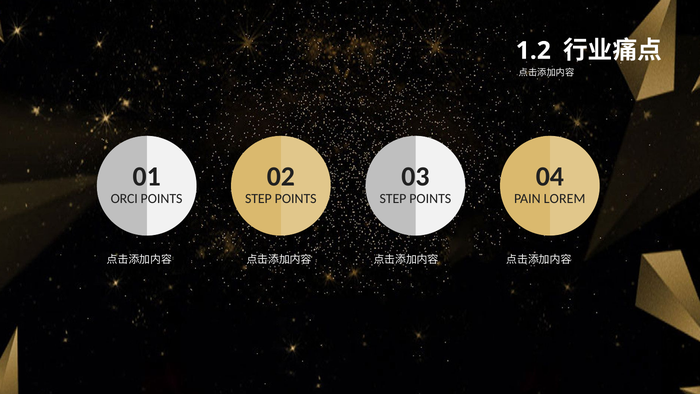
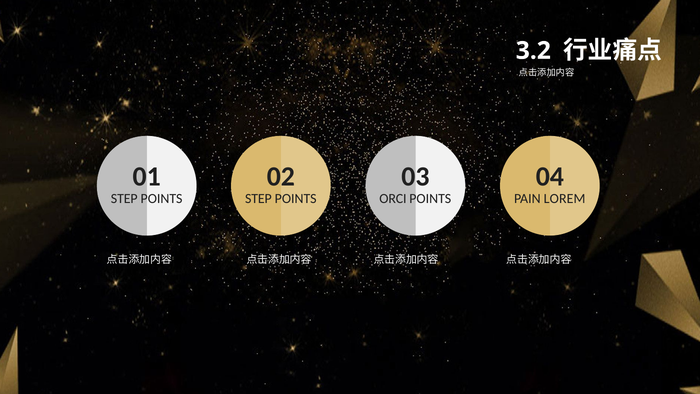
1.2: 1.2 -> 3.2 (533, 51)
ORCI: ORCI -> STEP (124, 198)
STEP: STEP -> ORCI (393, 198)
